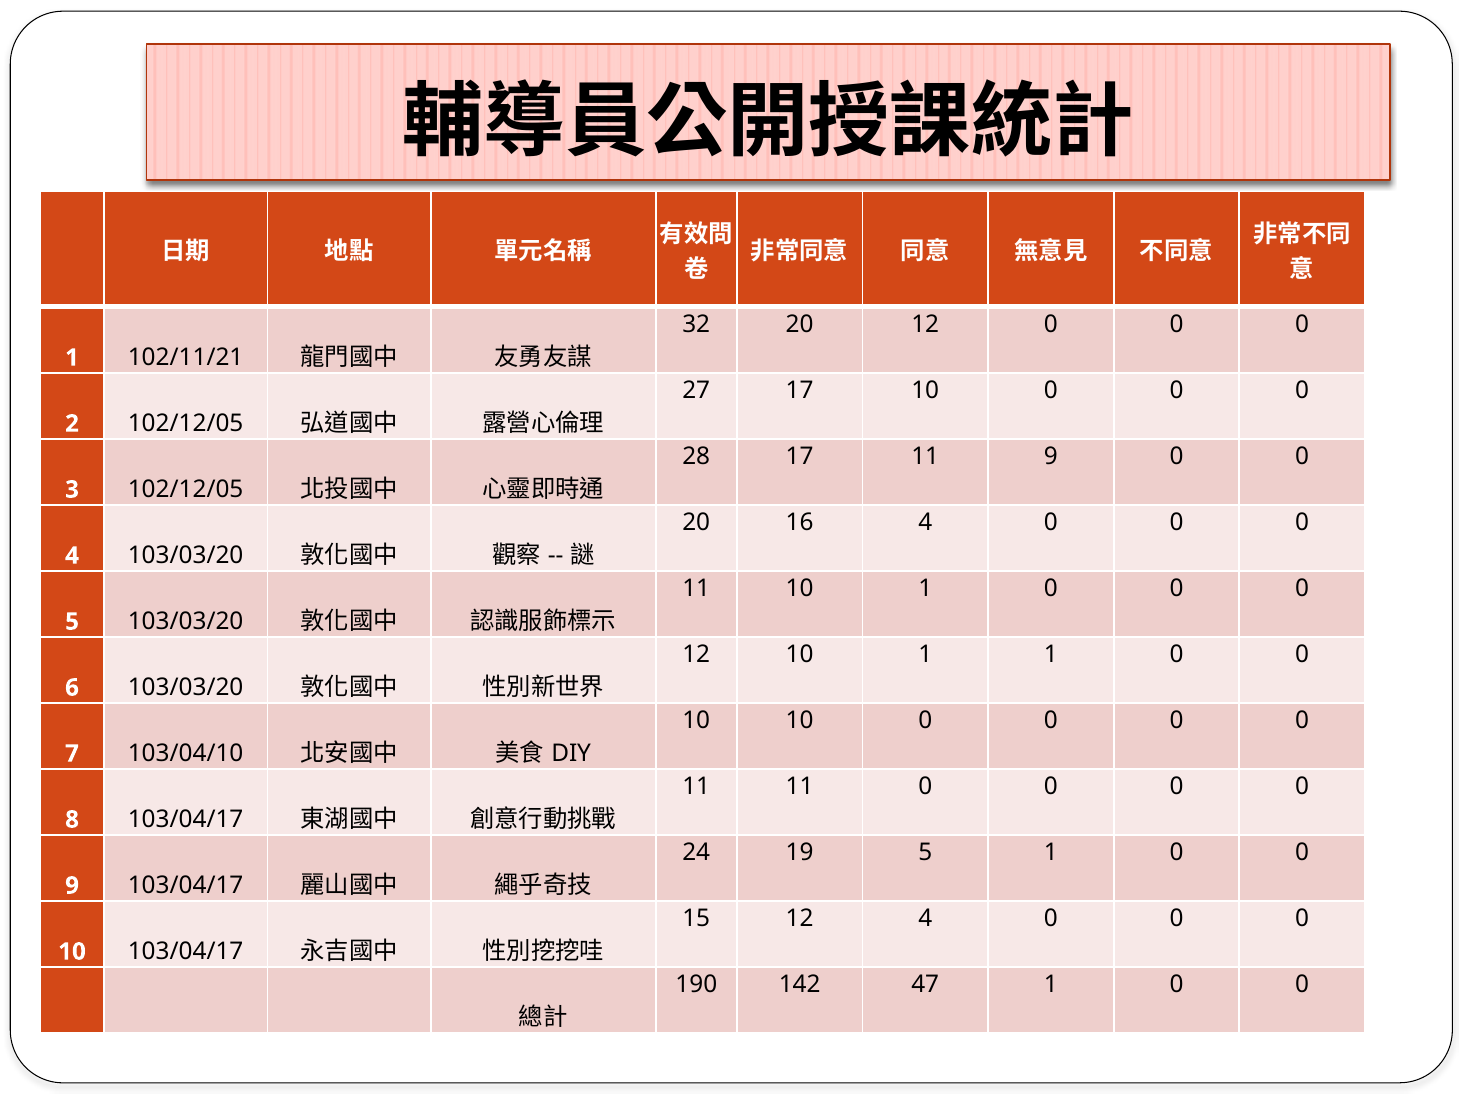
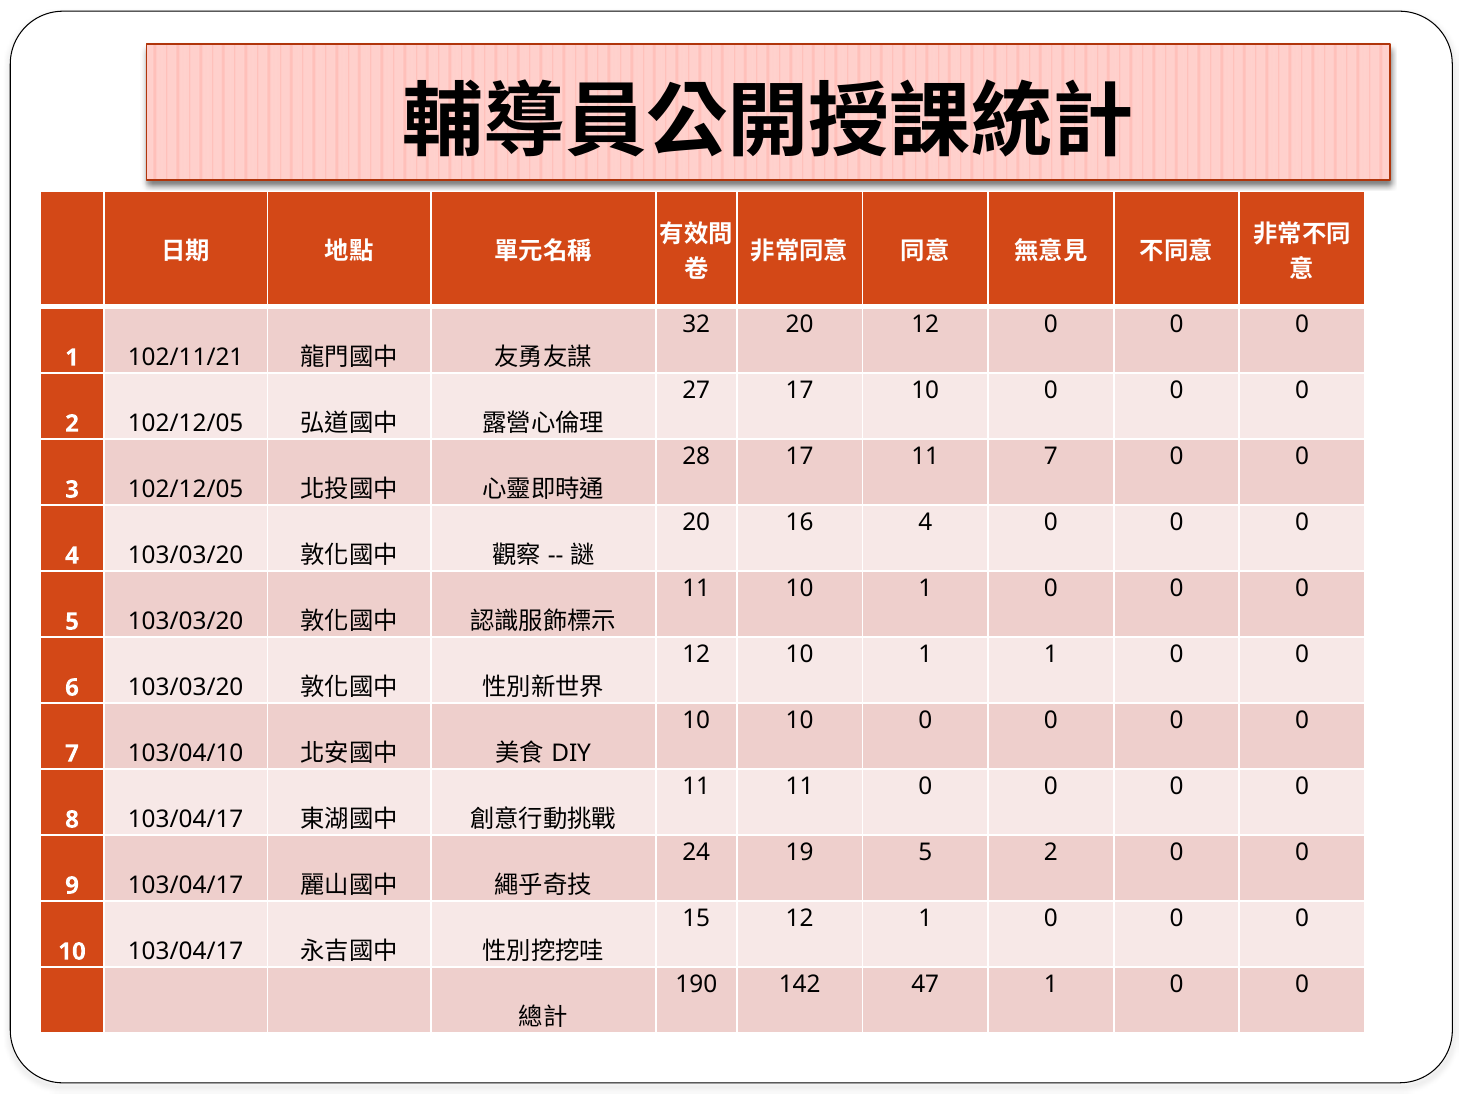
11 9: 9 -> 7 (1051, 457)
5 1: 1 -> 2 (1051, 852)
12 4: 4 -> 1 (925, 918)
